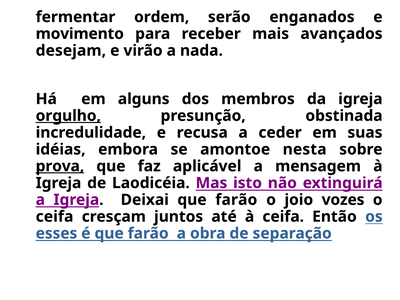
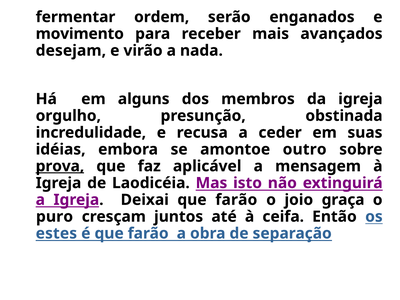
orgulho underline: present -> none (68, 116)
nesta: nesta -> outro (305, 149)
vozes: vozes -> graça (343, 200)
ceifa: ceifa -> puro (55, 217)
esses: esses -> estes (56, 233)
